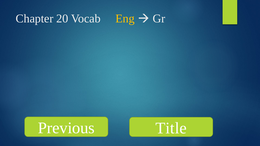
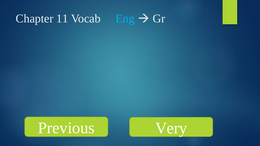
20: 20 -> 11 (62, 19)
Eng colour: yellow -> light blue (125, 19)
Title: Title -> Very (171, 128)
